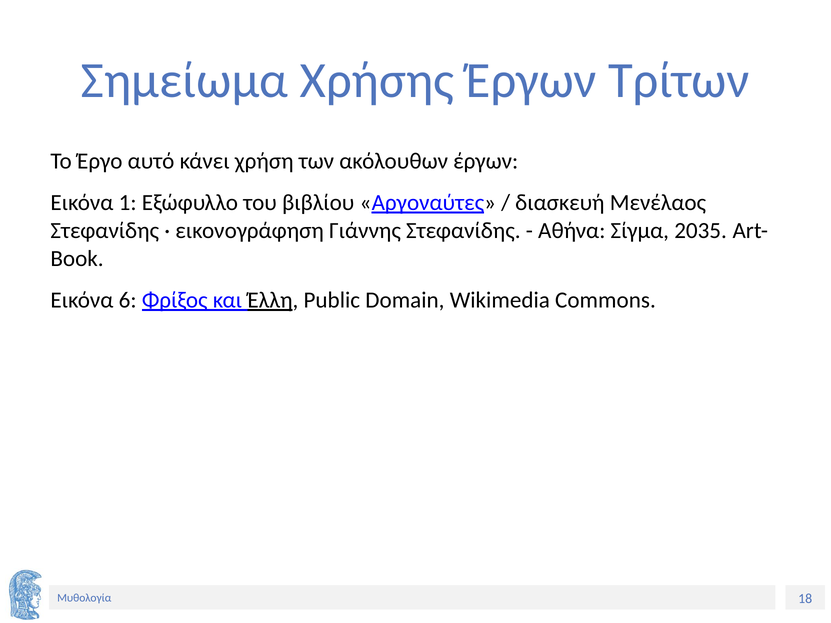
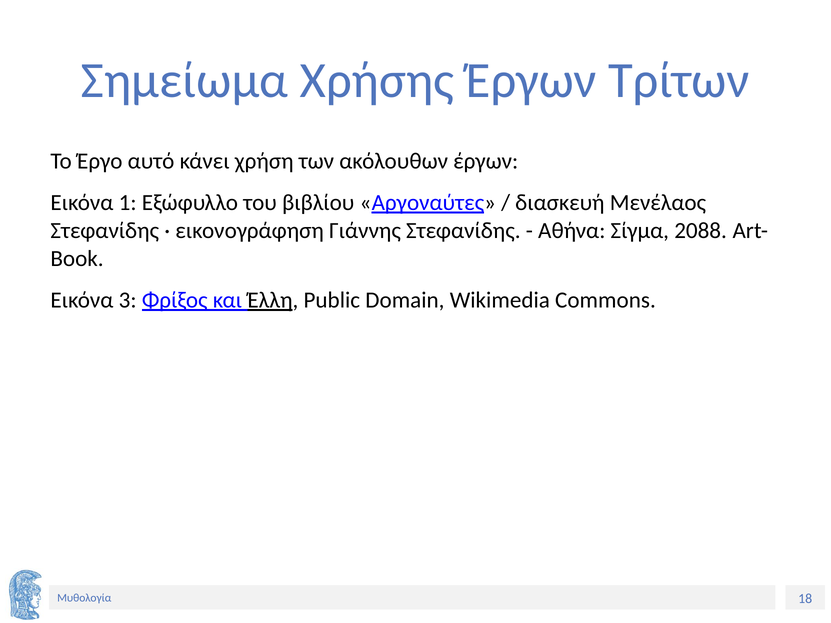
2035: 2035 -> 2088 (701, 231)
6: 6 -> 3 (128, 300)
